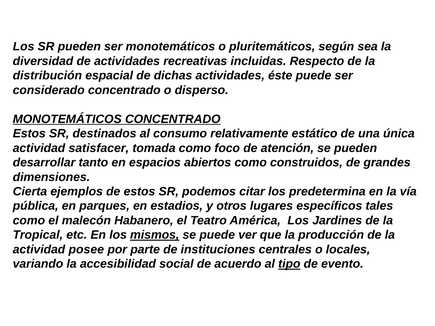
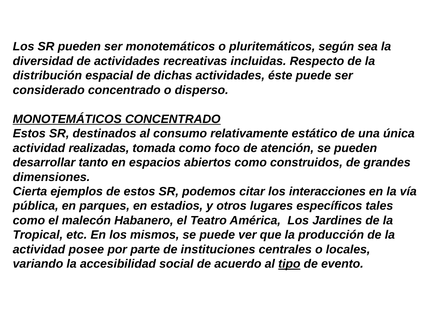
satisfacer: satisfacer -> realizadas (99, 148)
predetermina: predetermina -> interacciones (327, 192)
mismos underline: present -> none (155, 235)
